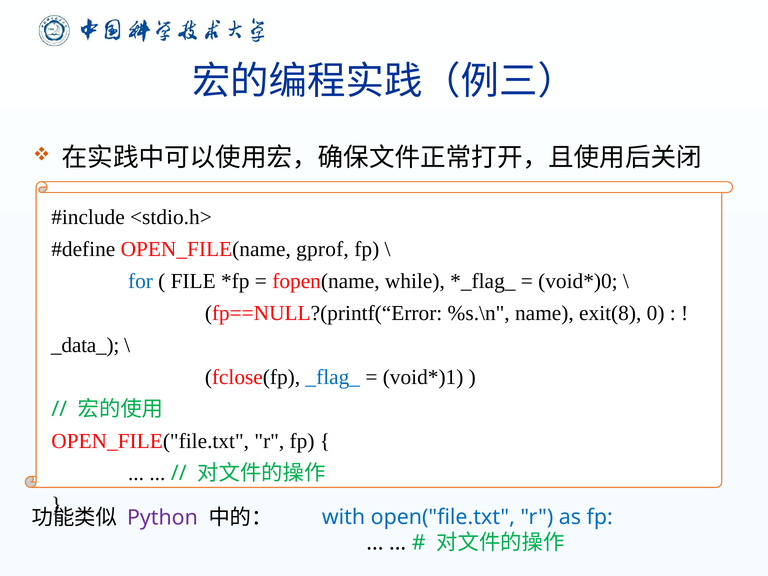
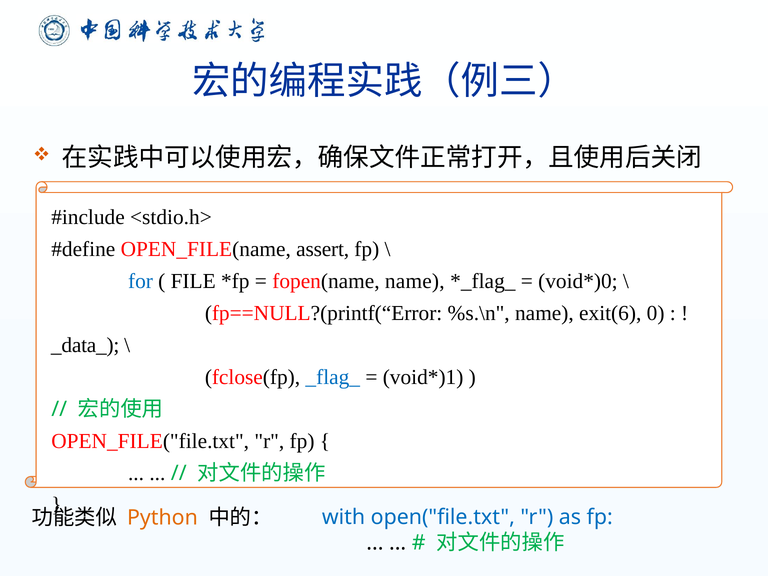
gprof: gprof -> assert (323, 249)
fopen(name while: while -> name (415, 281)
exit(8: exit(8 -> exit(6 (610, 313)
Python colour: purple -> orange (162, 518)
